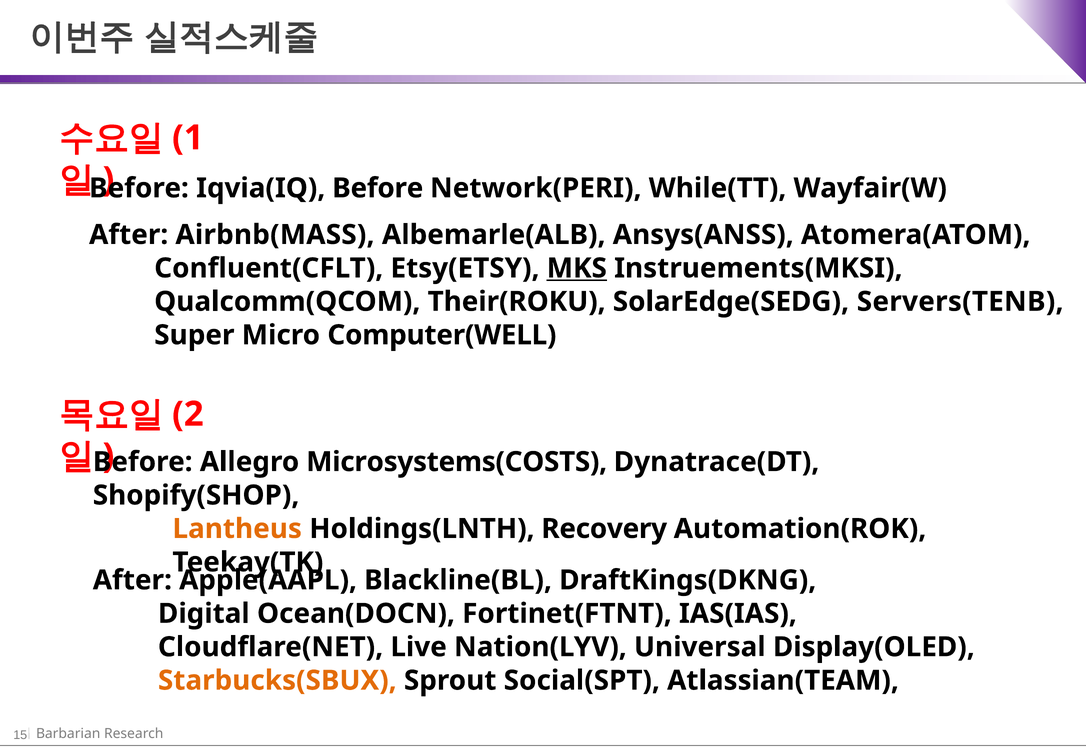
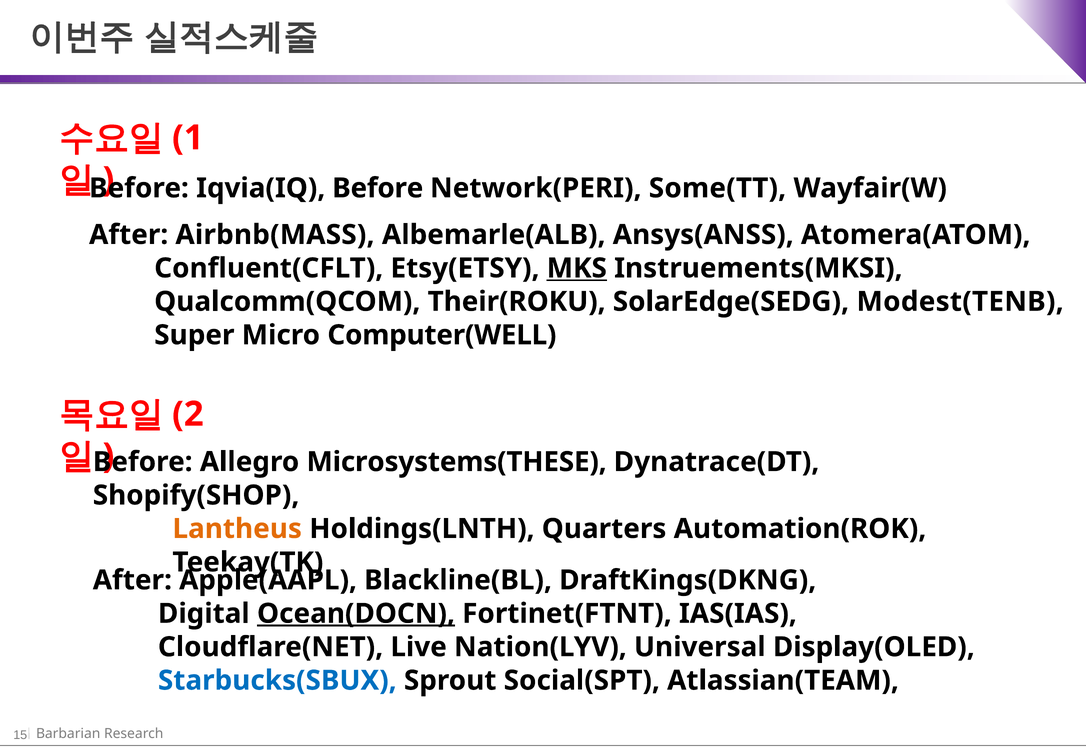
While(TT: While(TT -> Some(TT (717, 188)
Servers(TENB: Servers(TENB -> Modest(TENB (960, 302)
Microsystems(COSTS: Microsystems(COSTS -> Microsystems(THESE (457, 462)
Recovery: Recovery -> Quarters (604, 529)
Ocean(DOCN underline: none -> present (356, 613)
Starbucks(SBUX colour: orange -> blue (277, 680)
